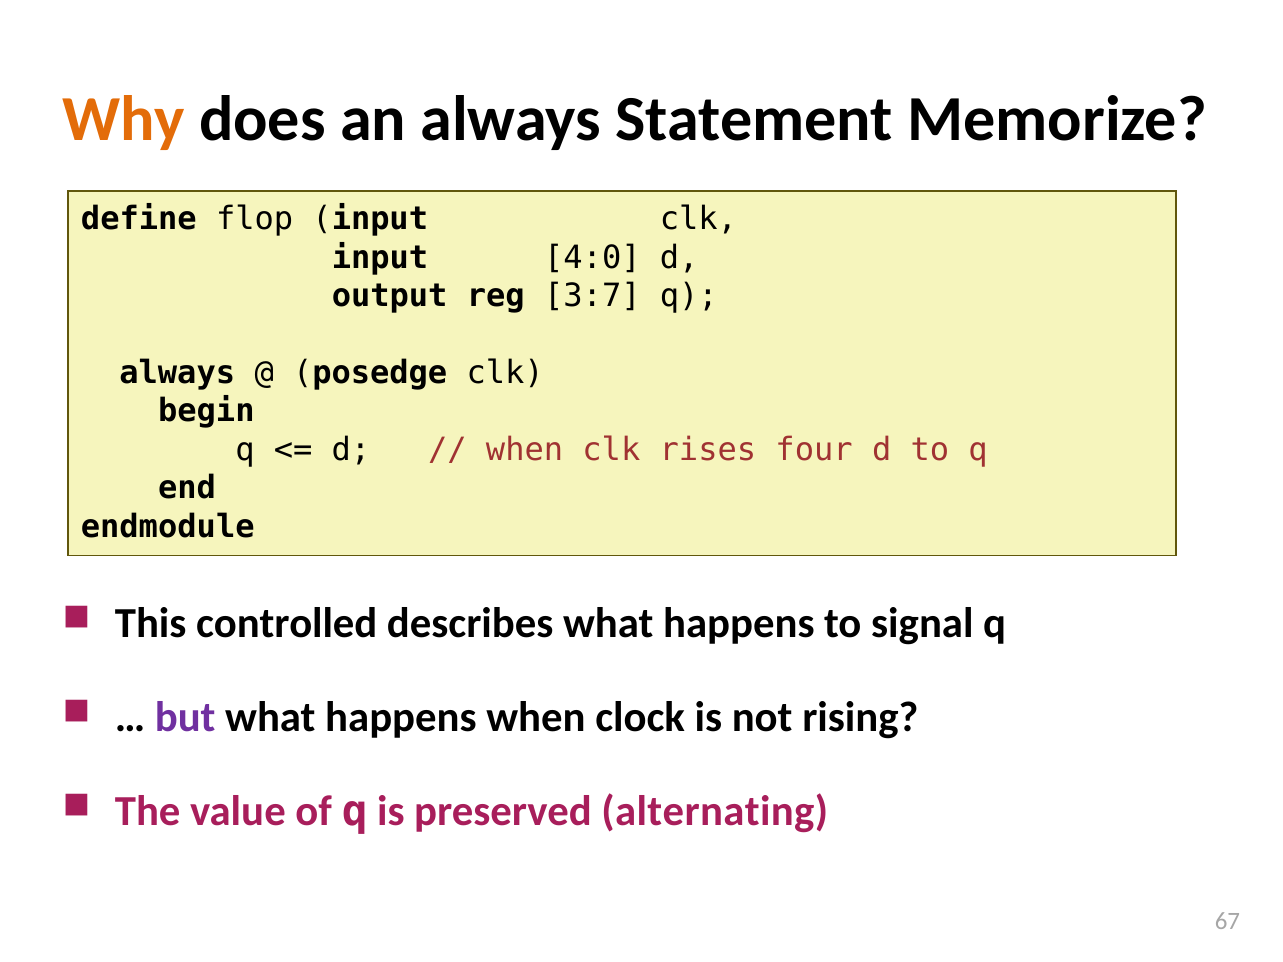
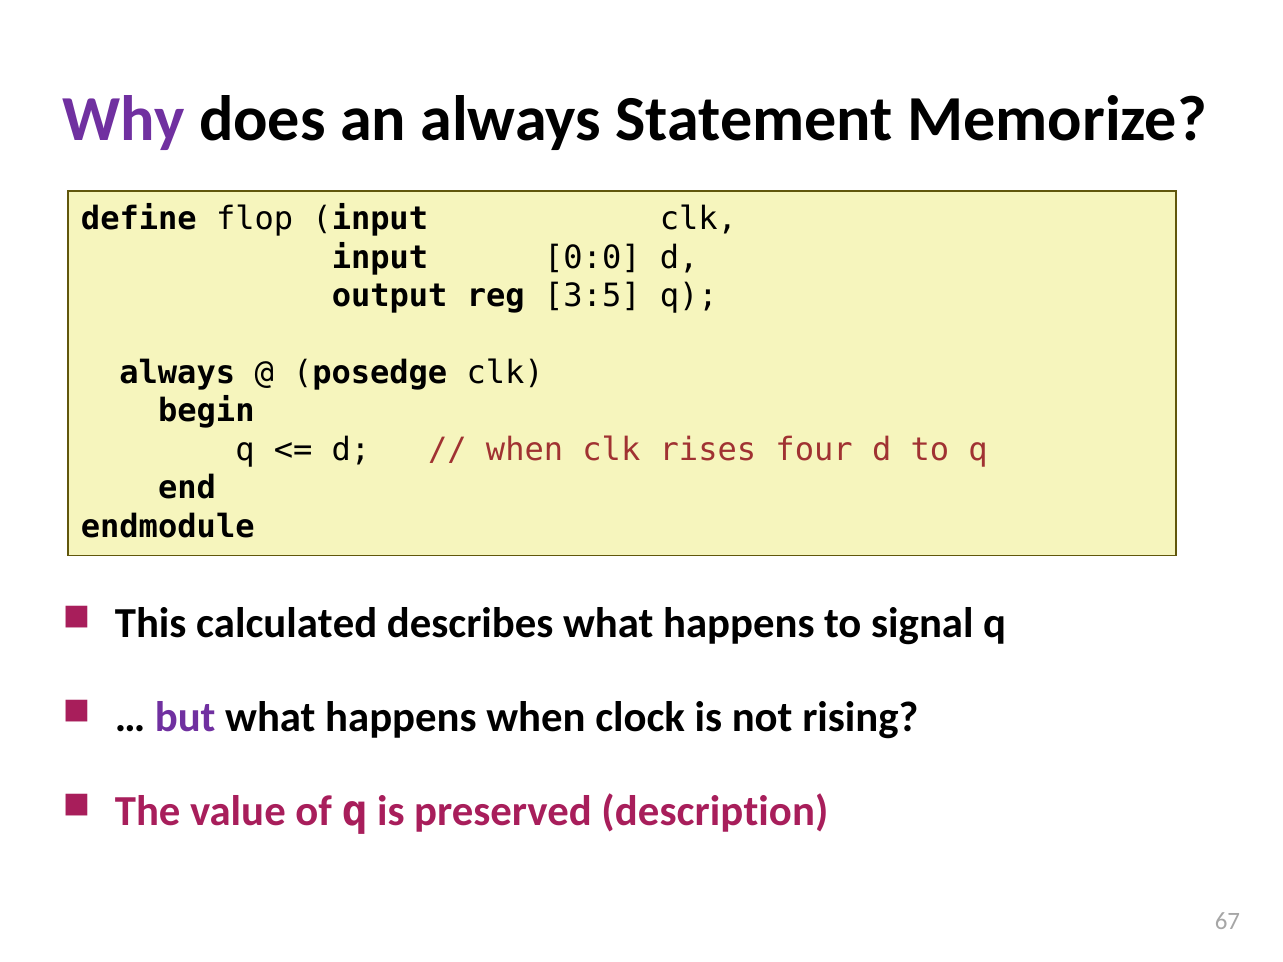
Why colour: orange -> purple (124, 119)
4:0: 4:0 -> 0:0 (592, 258)
3:7: 3:7 -> 3:5 (592, 296)
controlled: controlled -> calculated (287, 623)
alternating: alternating -> description (715, 811)
